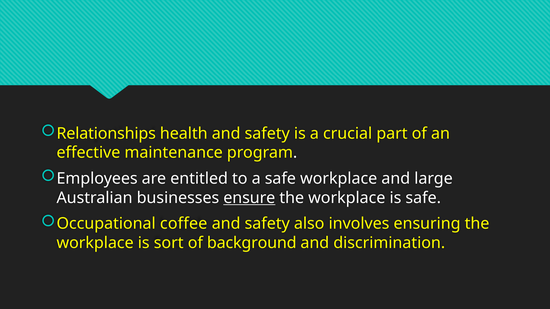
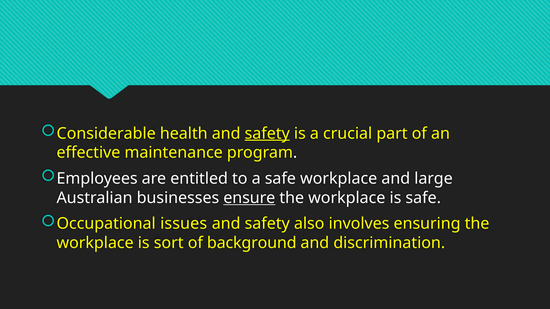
Relationships: Relationships -> Considerable (106, 134)
safety underline: none -> present (267, 134)
coffee: coffee -> issues (184, 224)
